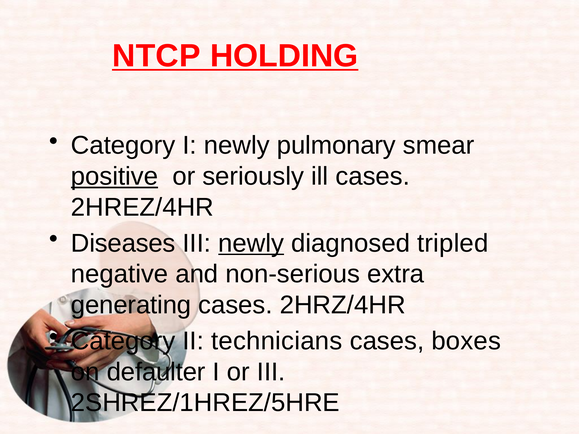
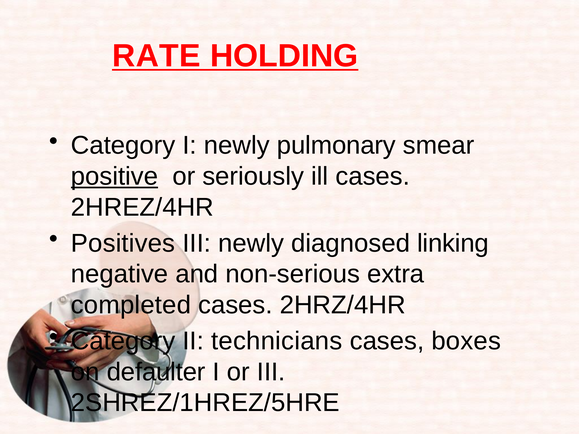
NTCP: NTCP -> RATE (156, 56)
Diseases: Diseases -> Positives (123, 243)
newly underline: present -> none (251, 243)
tripled: tripled -> linking (453, 243)
generating: generating -> completed (131, 305)
